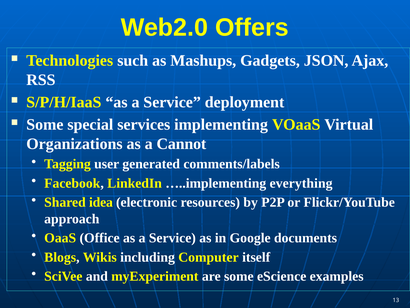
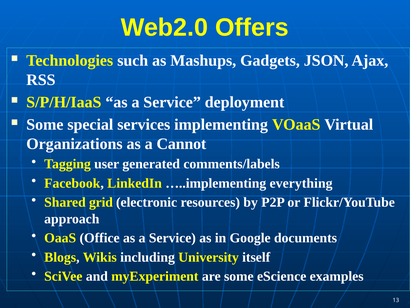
idea: idea -> grid (101, 202)
Computer: Computer -> University (209, 257)
